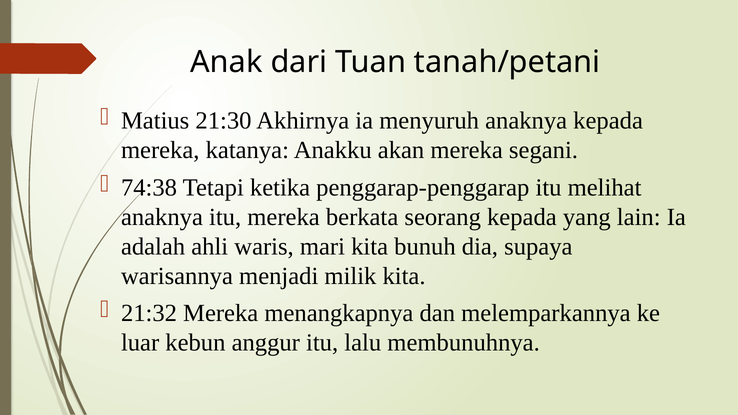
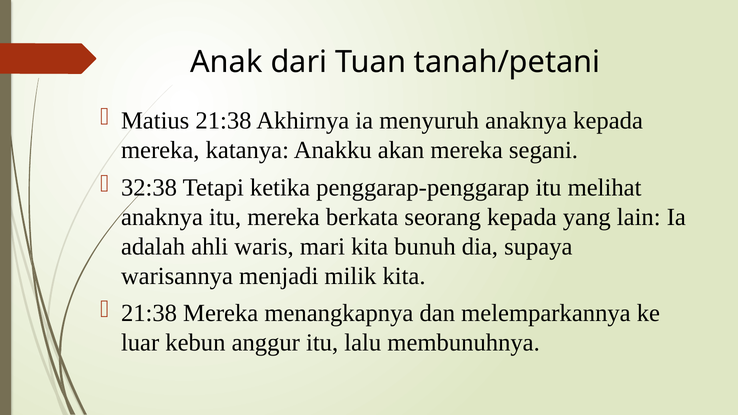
Matius 21:30: 21:30 -> 21:38 (223, 121)
74:38: 74:38 -> 32:38 (149, 187)
21:32: 21:32 -> 21:38 (149, 313)
